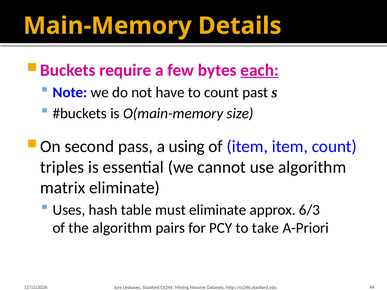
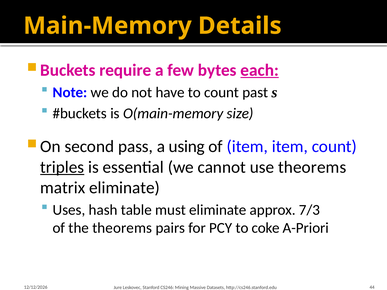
triples underline: none -> present (62, 167)
use algorithm: algorithm -> theorems (312, 167)
6/3: 6/3 -> 7/3 (310, 210)
the algorithm: algorithm -> theorems (122, 228)
take: take -> coke (266, 228)
